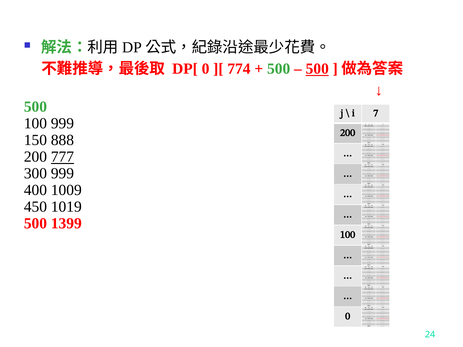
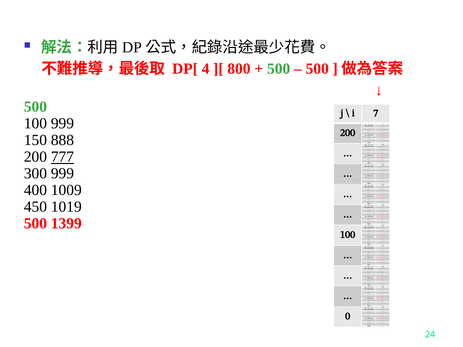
DP[ 0: 0 -> 4 (206, 69)
774: 774 -> 800 (239, 69)
500 underline: present -> none (317, 69)
